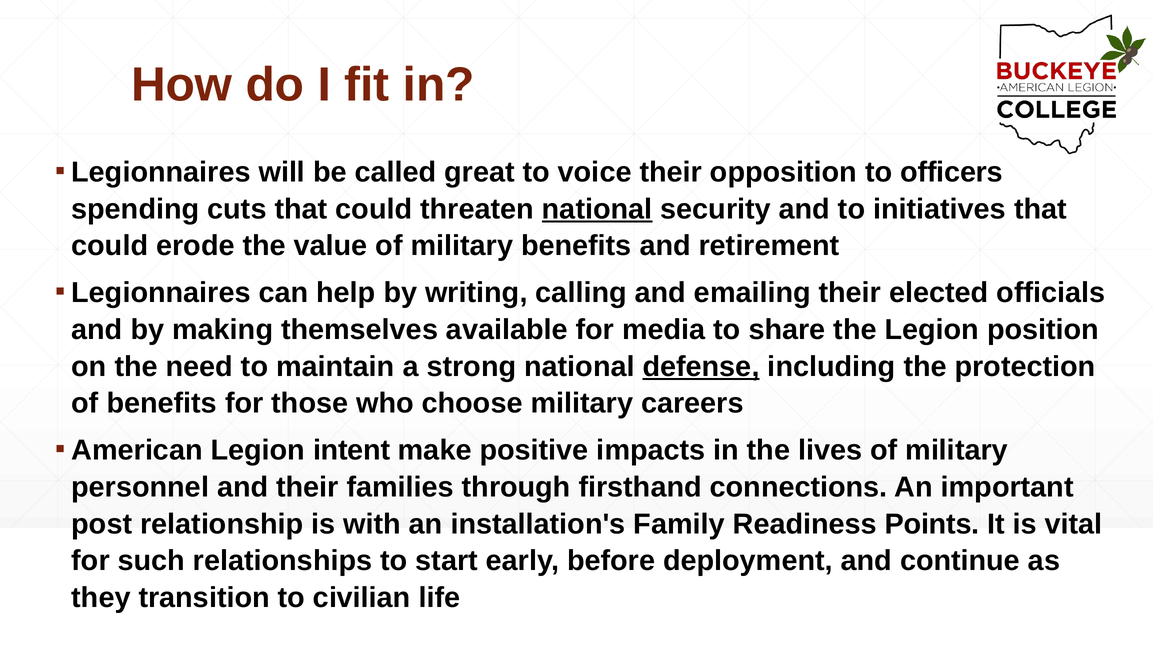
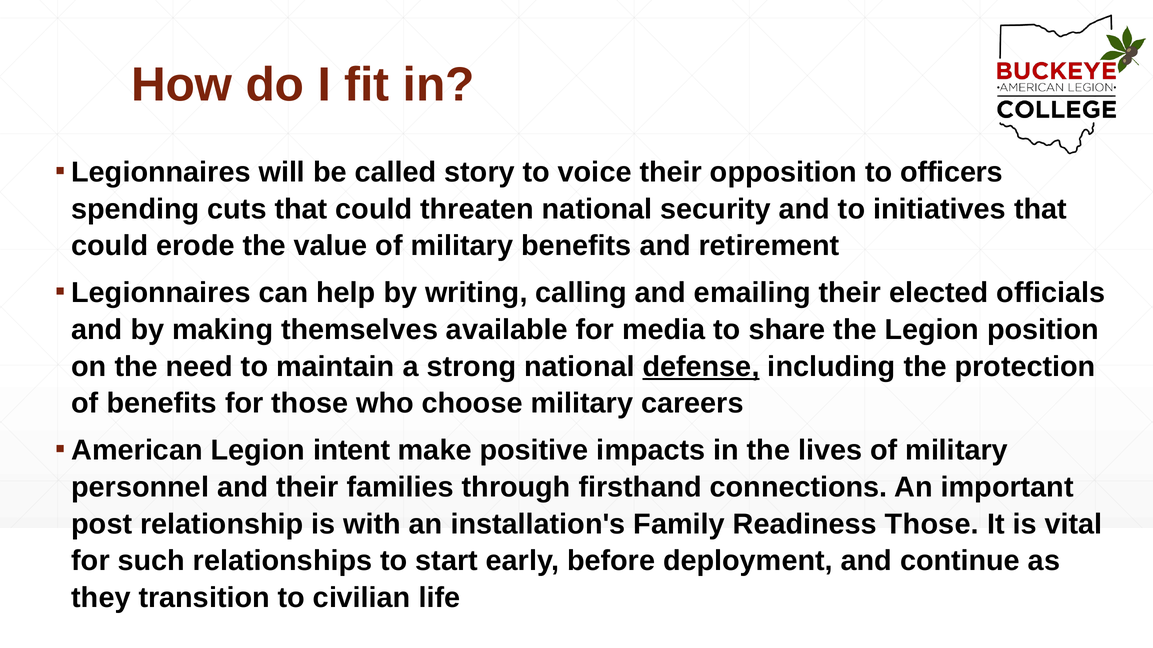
great: great -> story (480, 172)
national underline: present -> none (597, 209)
Readiness Points: Points -> Those (932, 524)
